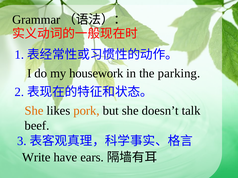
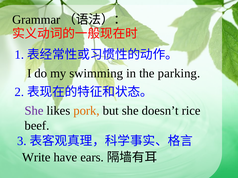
housework: housework -> swimming (96, 73)
She colour: orange -> purple (34, 111)
talk: talk -> rice (191, 111)
